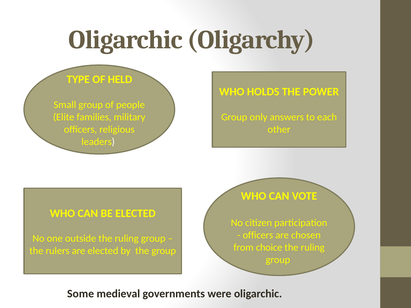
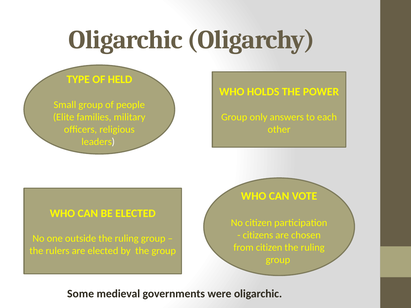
officers: officers -> citizens (258, 235)
from choice: choice -> citizen (269, 247)
